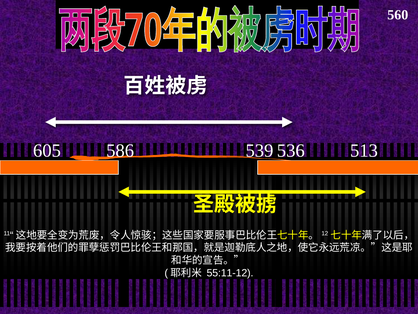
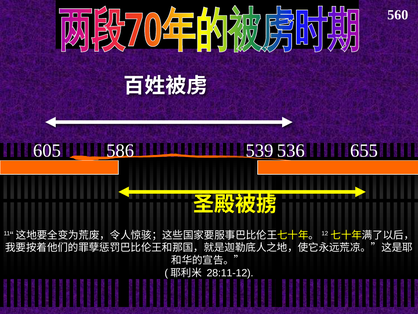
513: 513 -> 655 (364, 150)
55:11-12: 55:11-12 -> 28:11-12 (230, 273)
